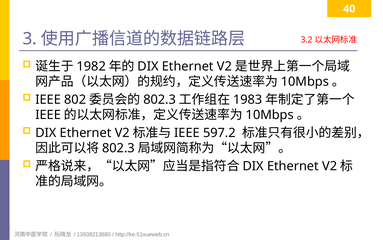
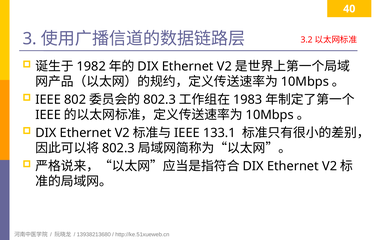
597.2: 597.2 -> 133.1 (219, 132)
